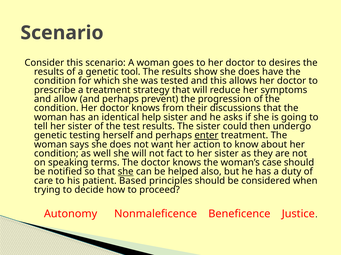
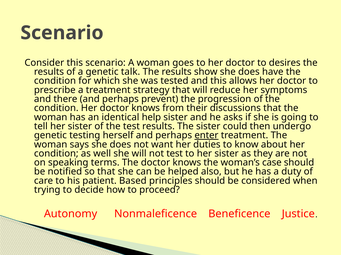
tool: tool -> talk (131, 72)
allow: allow -> there (65, 99)
action: action -> duties (207, 145)
not fact: fact -> test (175, 154)
she underline: present -> none (126, 172)
